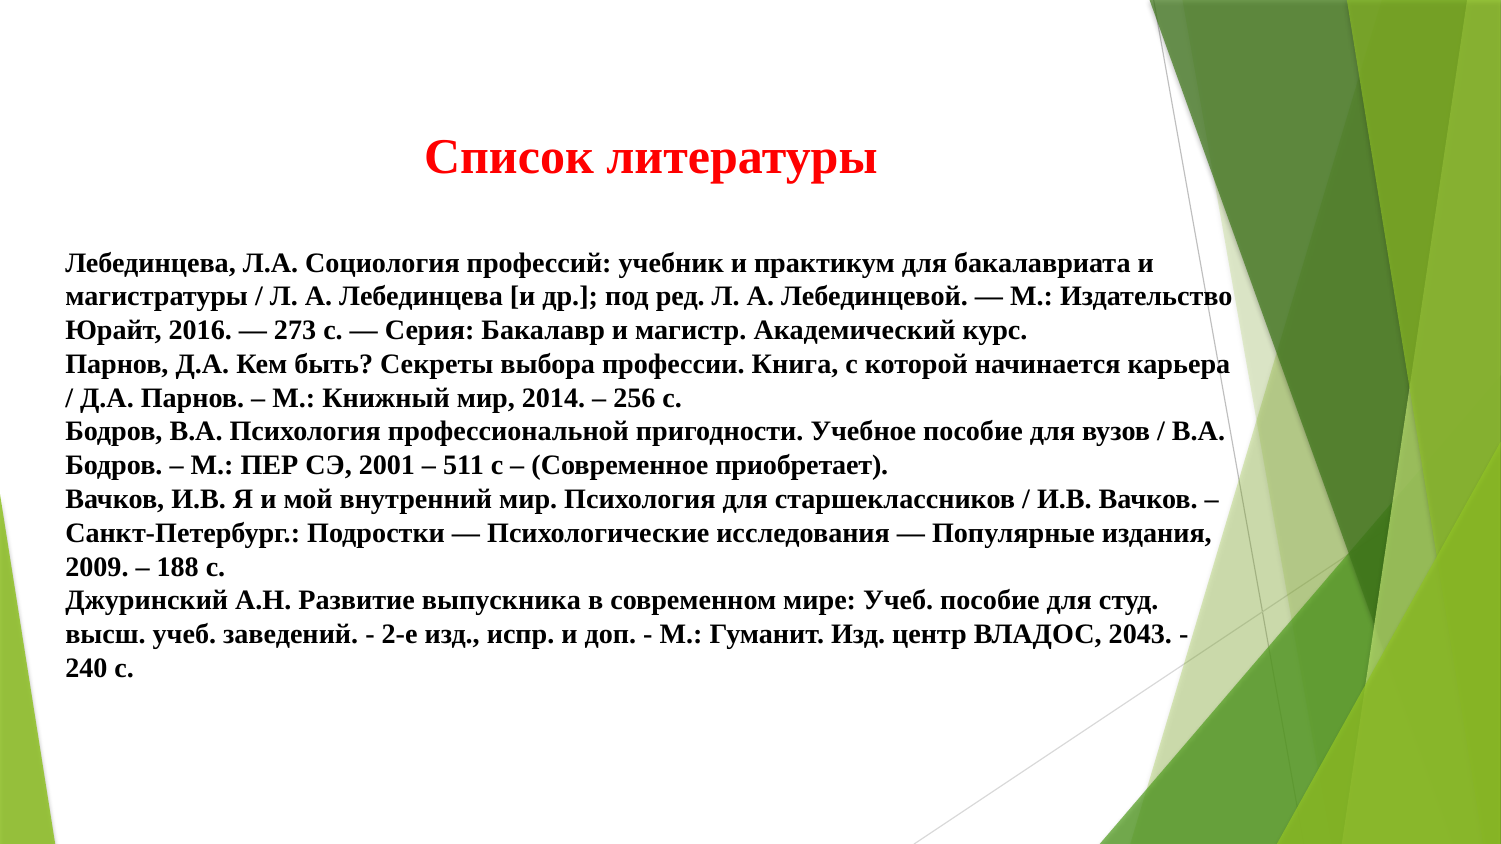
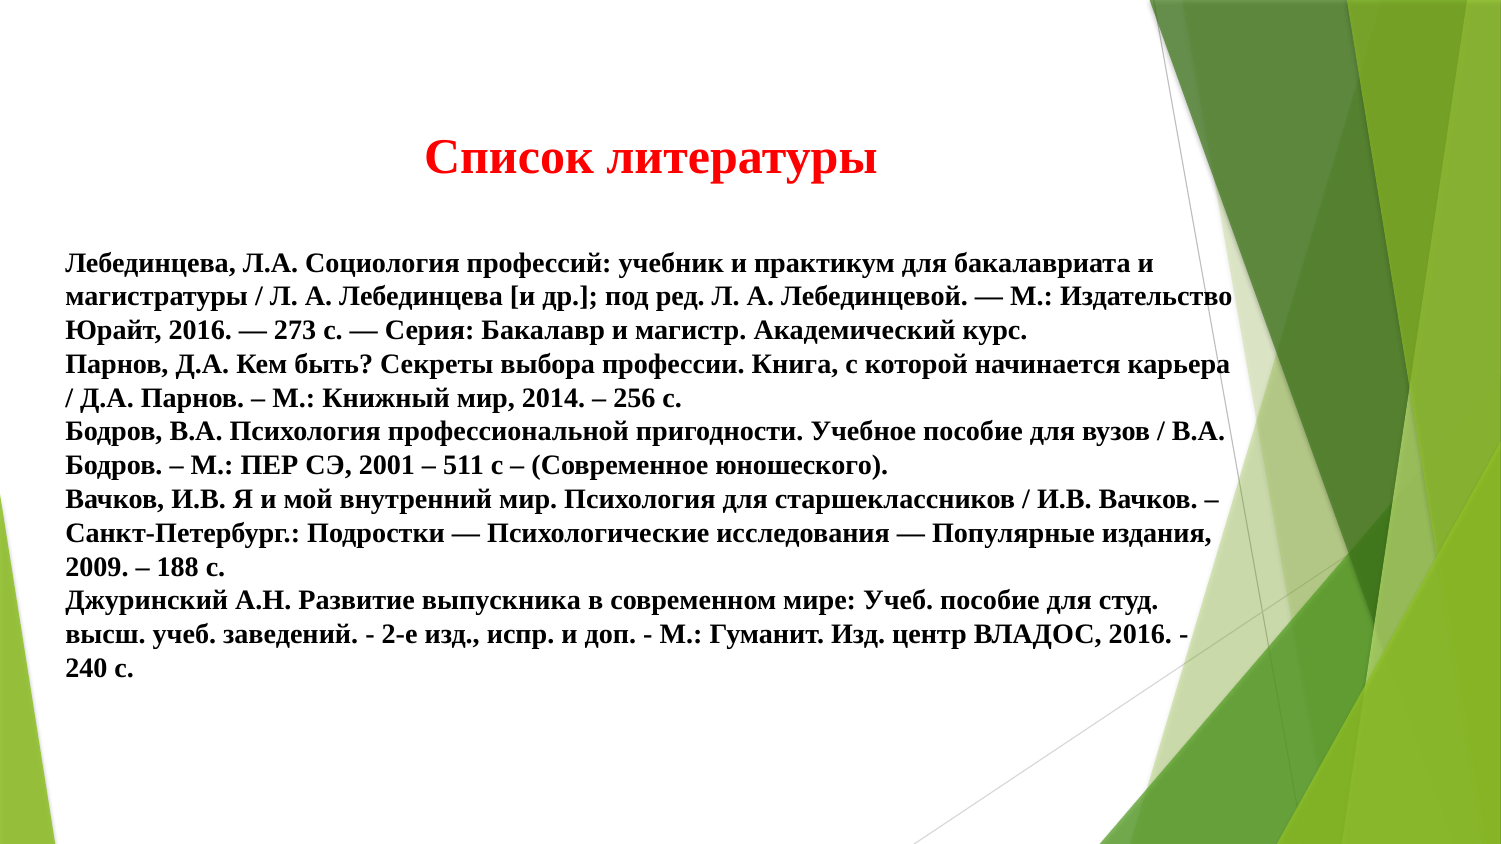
приобретает: приобретает -> юношеского (802, 466)
ВЛАДОС 2043: 2043 -> 2016 (1140, 634)
